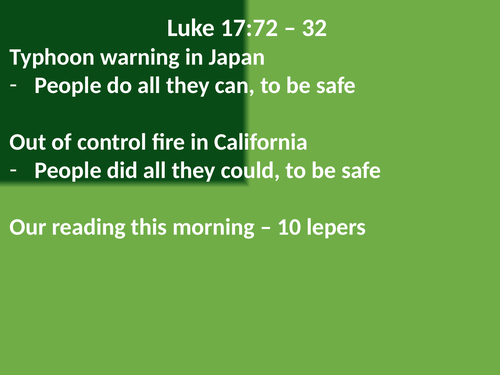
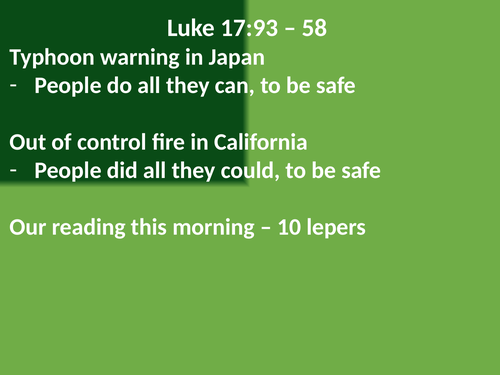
17:72: 17:72 -> 17:93 (249, 28)
32: 32 -> 58 (314, 28)
